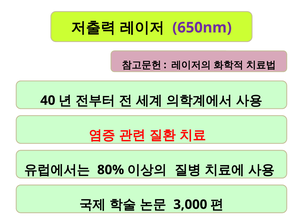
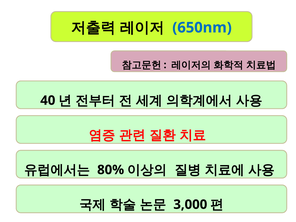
650nm colour: purple -> blue (202, 28)
